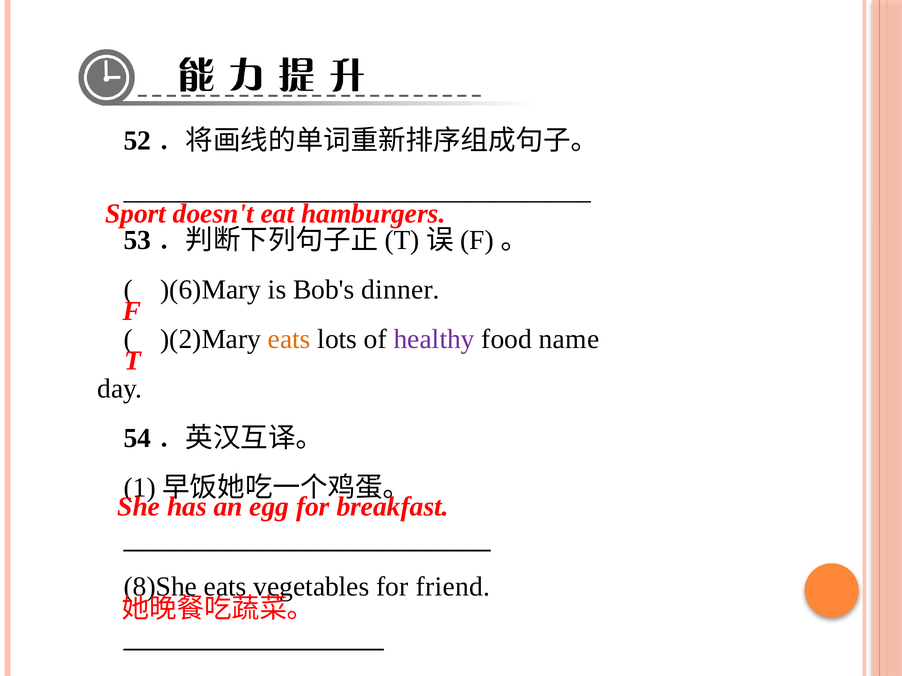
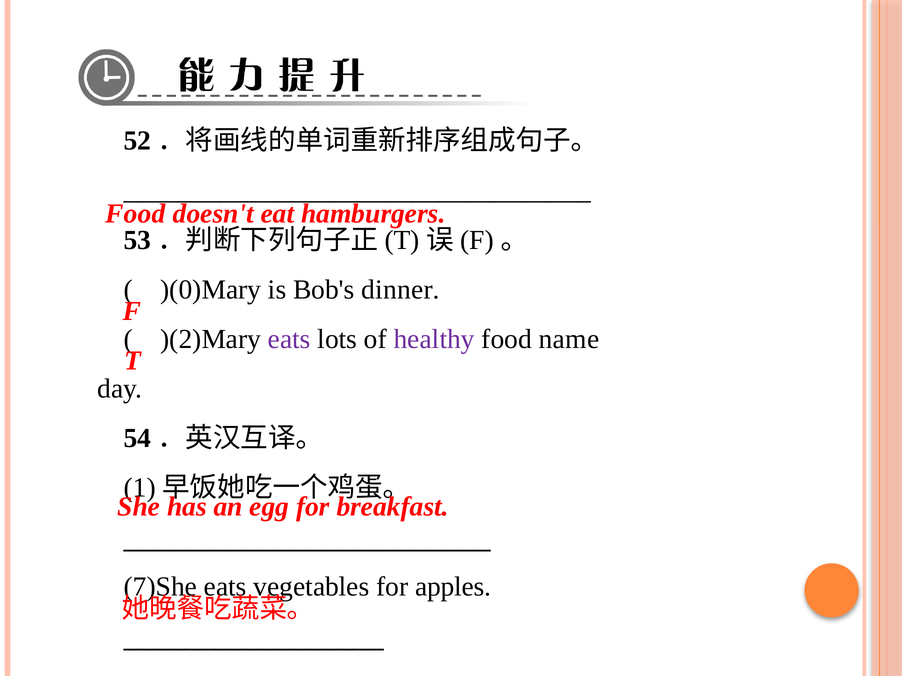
Sport: Sport -> Food (135, 214)
)(6)Mary: )(6)Mary -> )(0)Mary (211, 290)
eats colour: orange -> purple (289, 339)
8)She: 8)She -> 7)She (160, 587)
friend: friend -> apples (453, 587)
